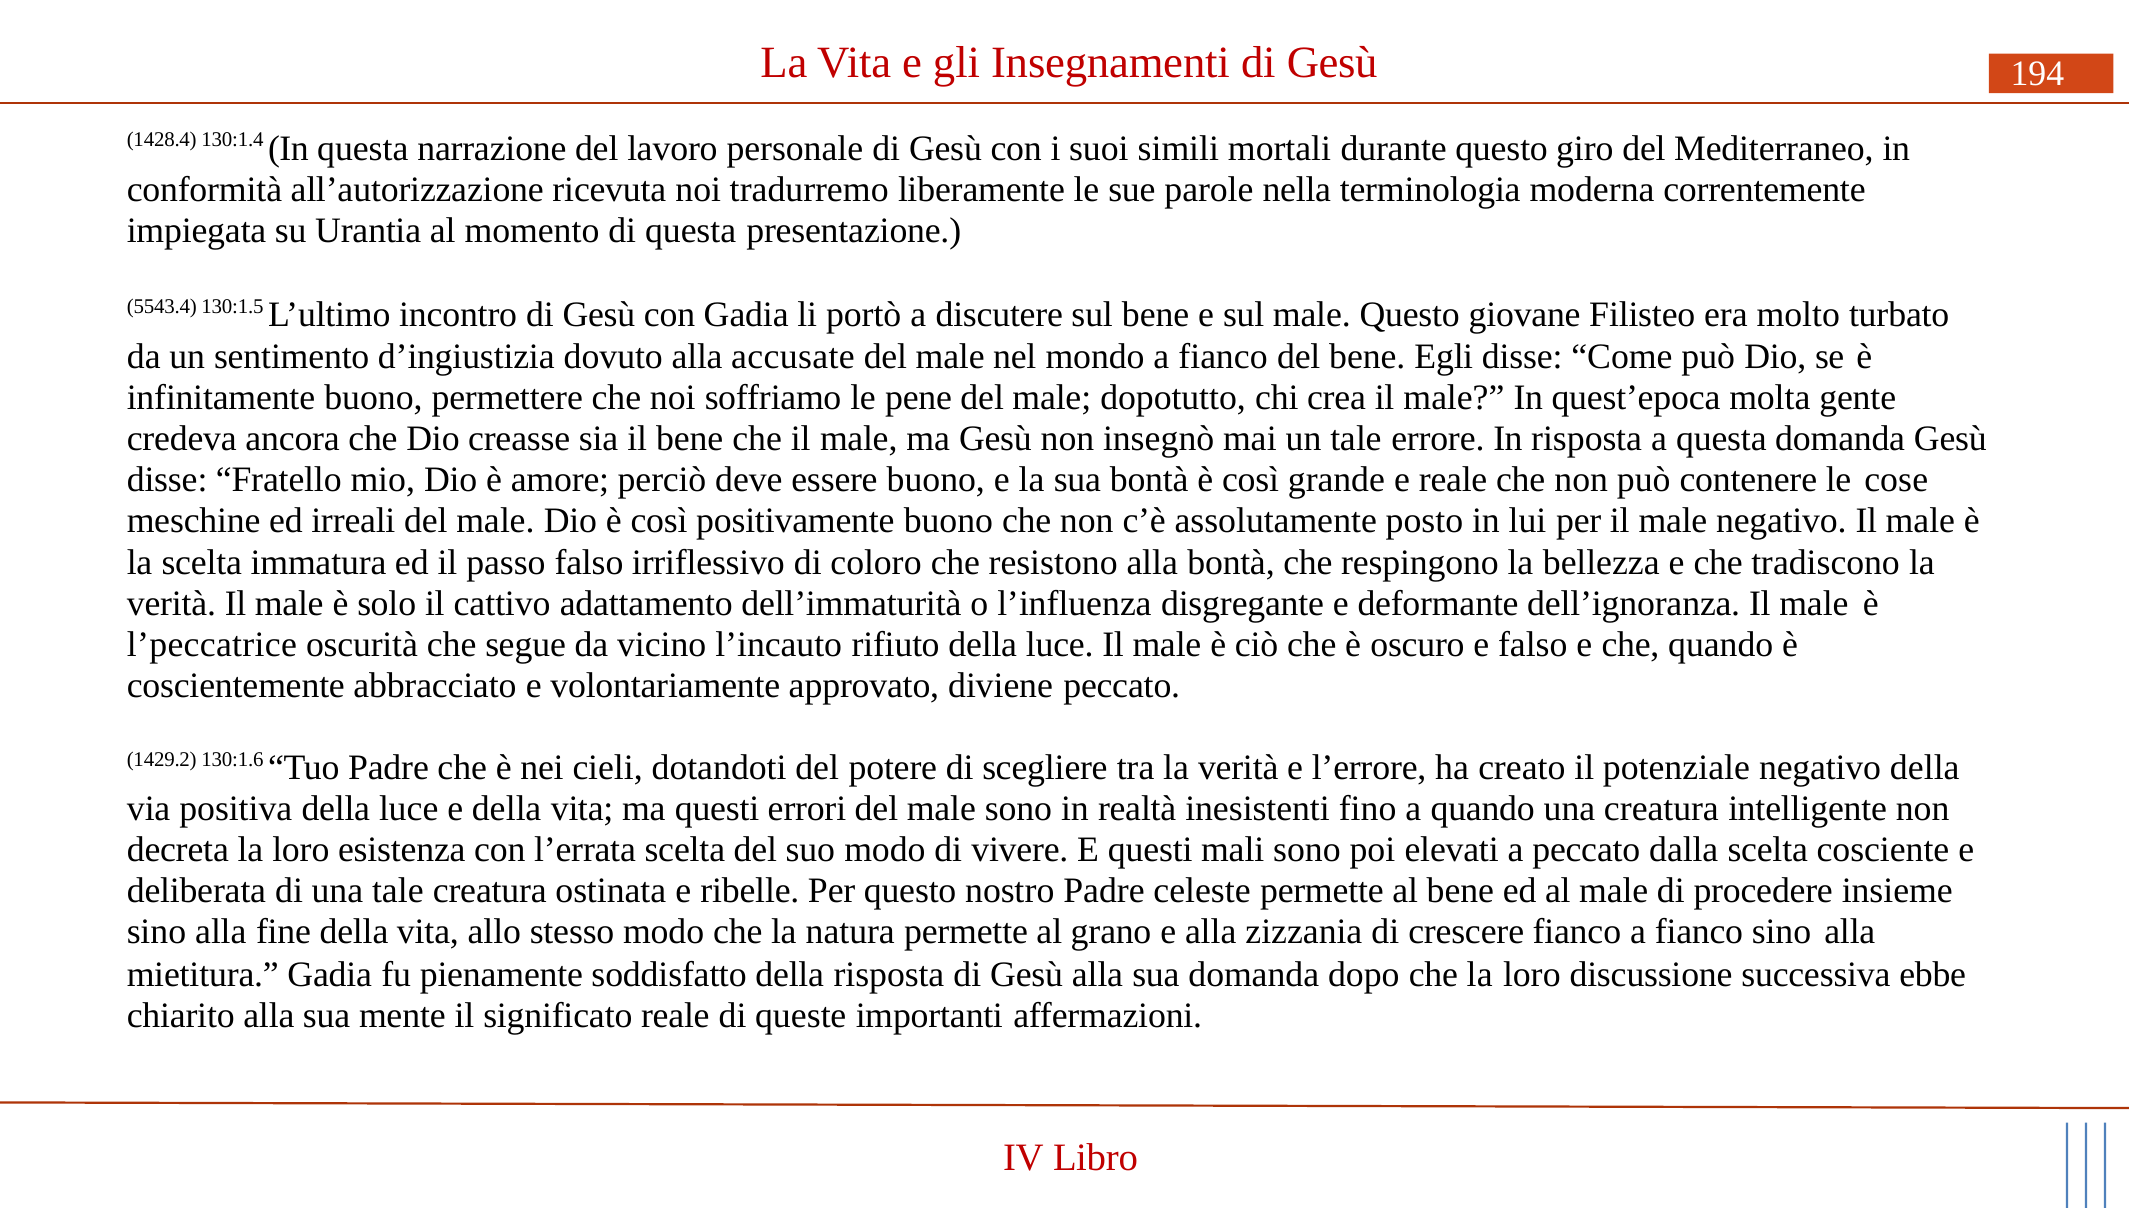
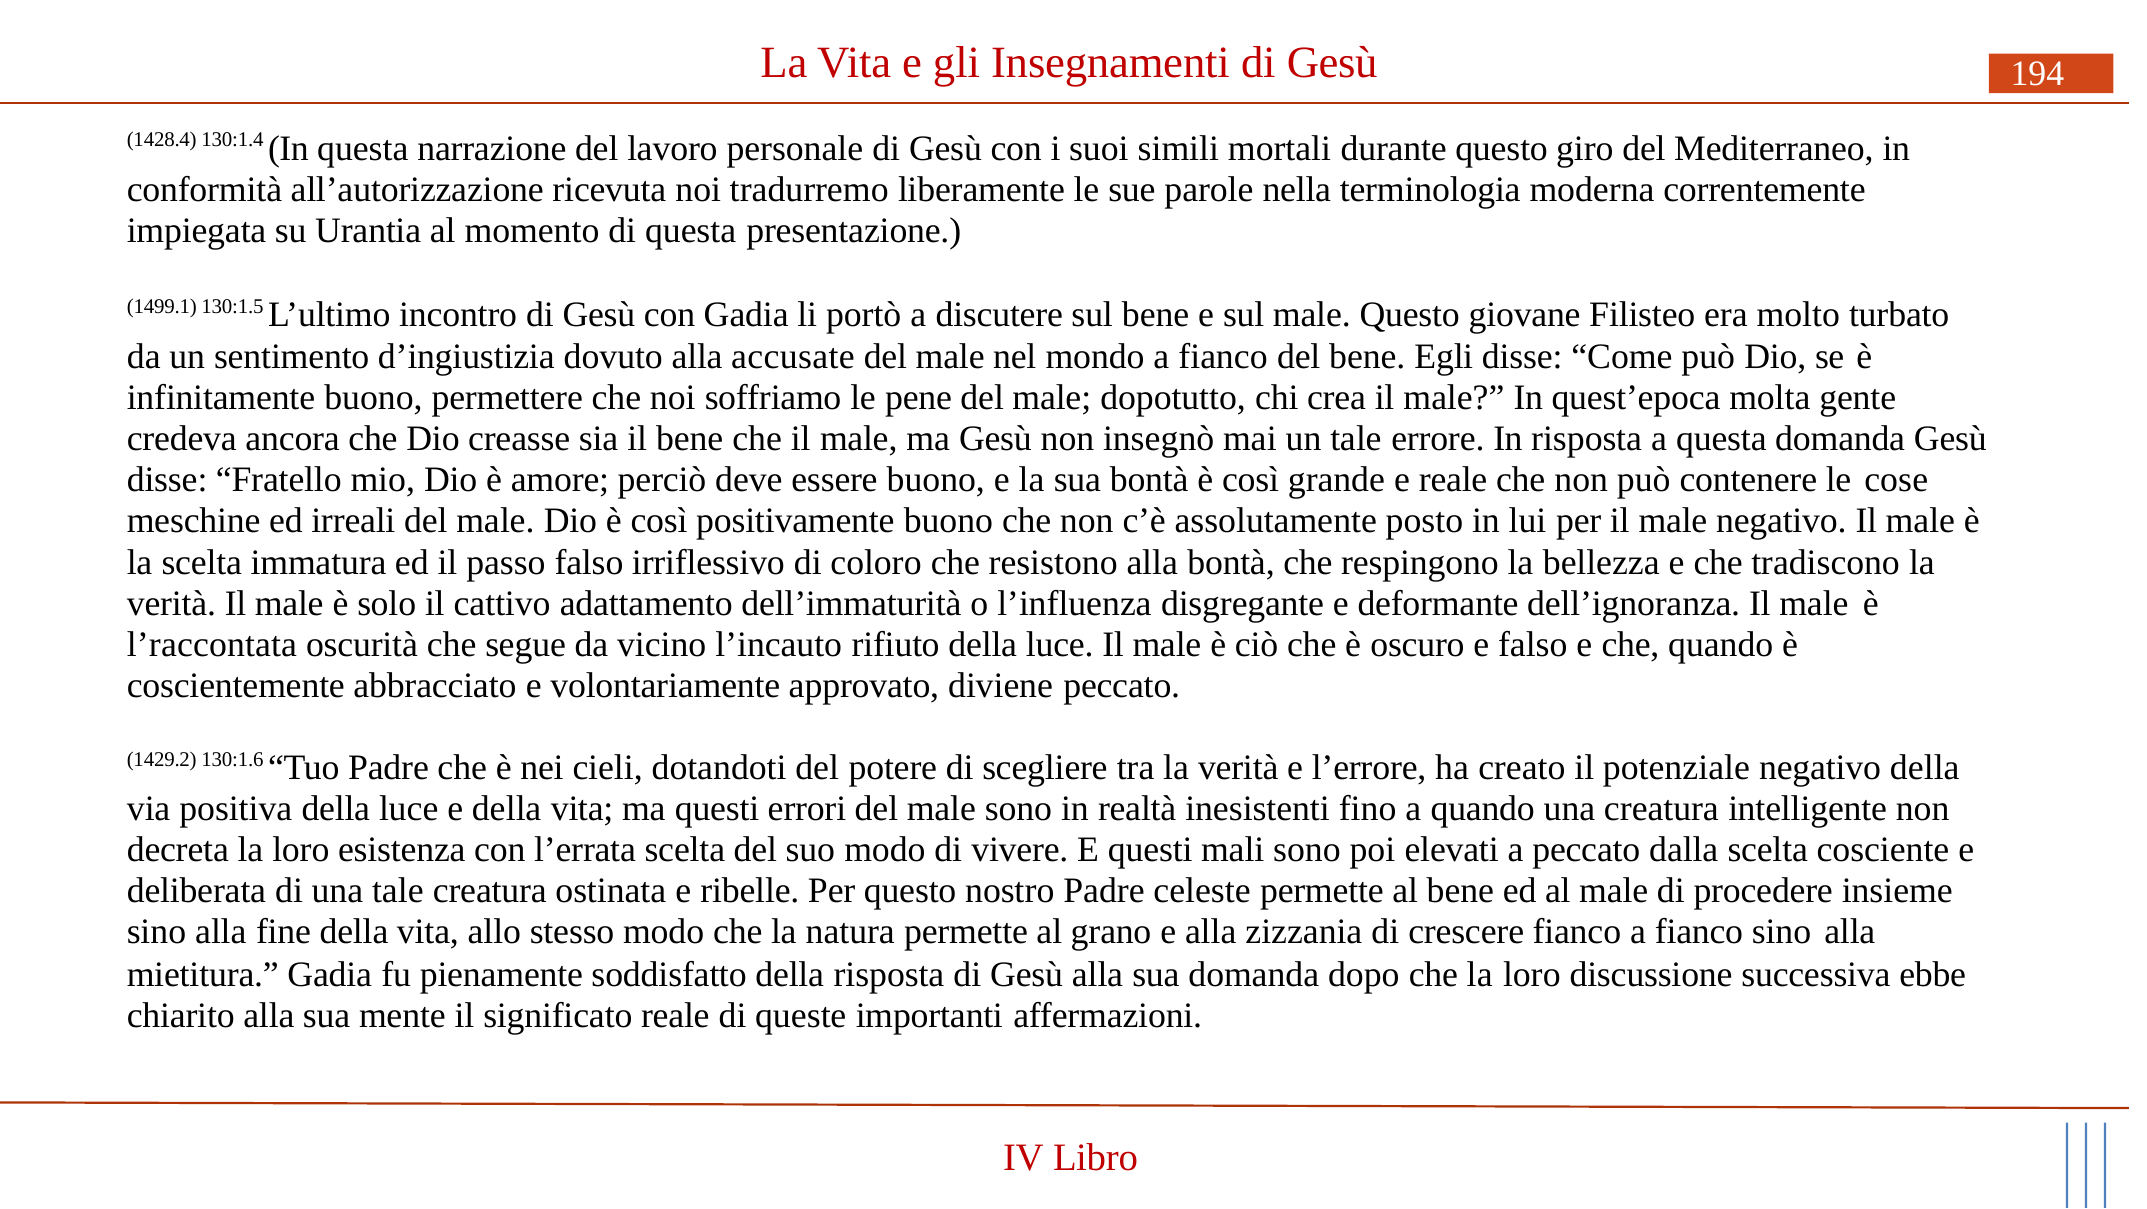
5543.4: 5543.4 -> 1499.1 (162, 307)
l’peccatrice: l’peccatrice -> l’raccontata (212, 645)
